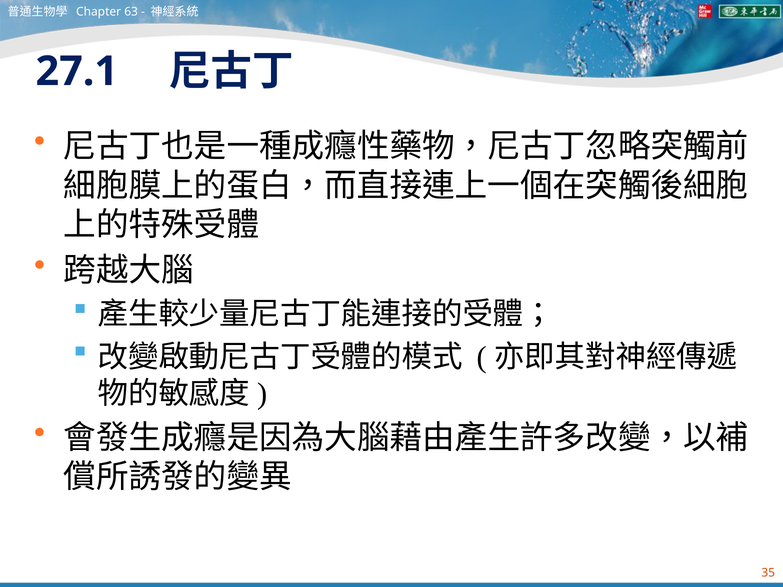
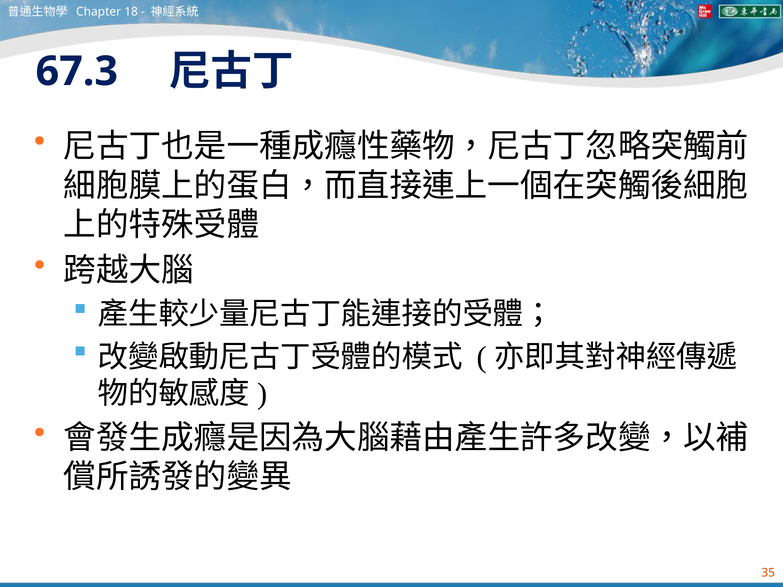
63: 63 -> 18 (131, 12)
27.1: 27.1 -> 67.3 (77, 71)
